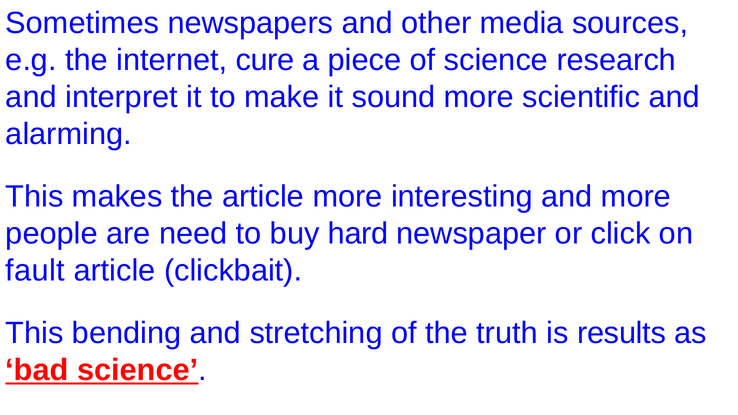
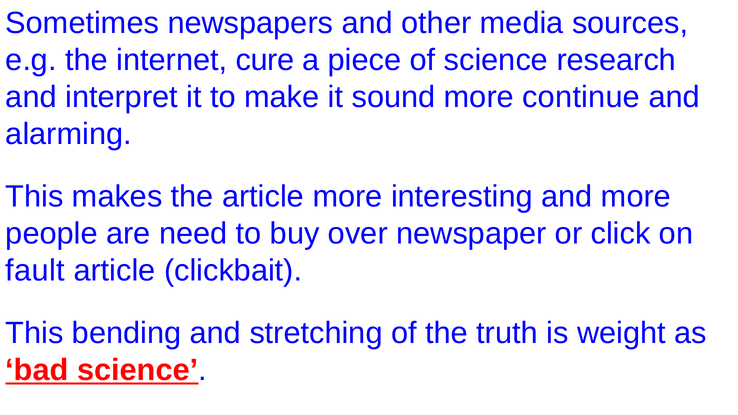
scientific: scientific -> continue (581, 97)
hard: hard -> over (358, 234)
results: results -> weight (622, 333)
